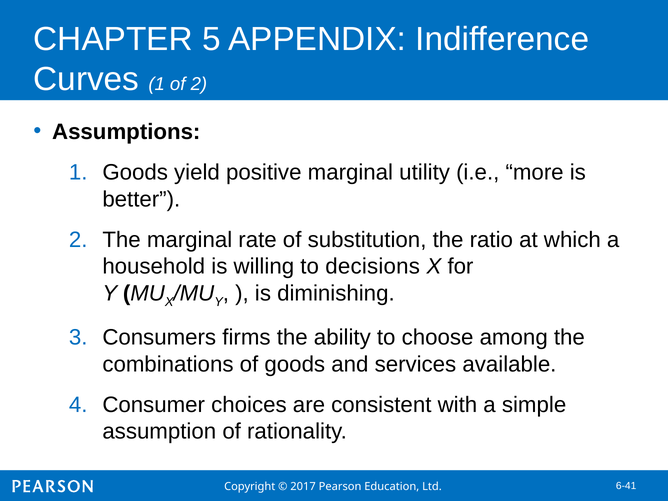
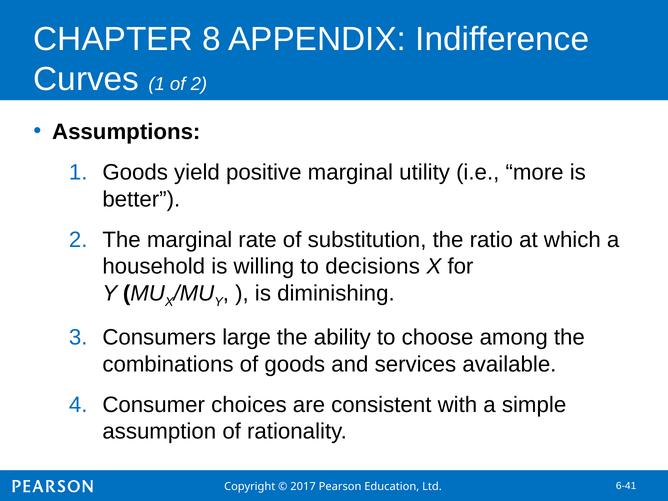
5: 5 -> 8 (211, 39)
firms: firms -> large (247, 338)
